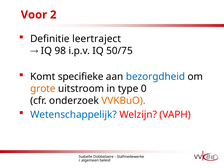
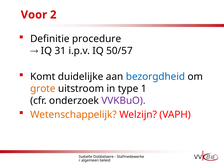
leertraject: leertraject -> procedure (97, 39)
98: 98 -> 31 (60, 51)
50/75: 50/75 -> 50/57 (119, 51)
specifieke: specifieke -> duidelijke (81, 77)
0: 0 -> 1 (144, 89)
VVKBuO colour: orange -> purple (124, 101)
Wetenschappelijk colour: blue -> orange (73, 115)
